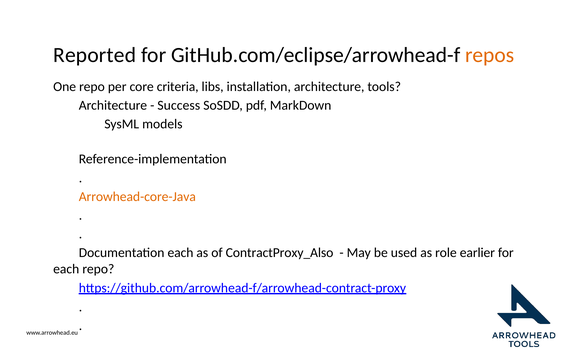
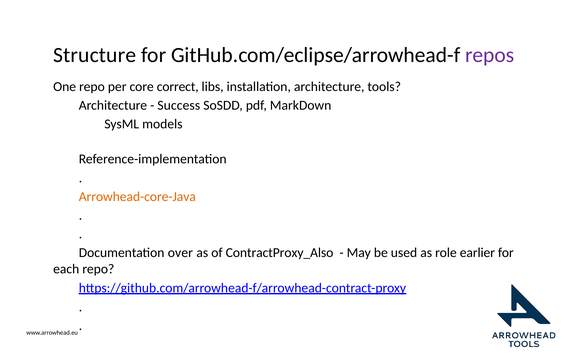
Reported: Reported -> Structure (95, 55)
repos colour: orange -> purple (490, 55)
criteria: criteria -> correct (178, 86)
Documentation each: each -> over (180, 252)
